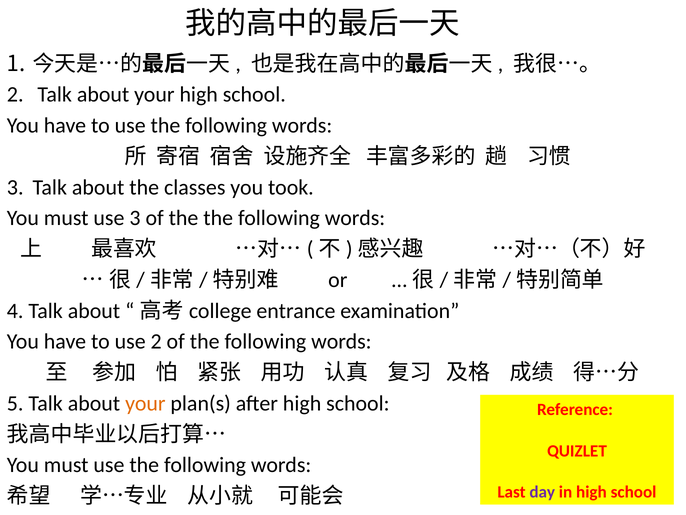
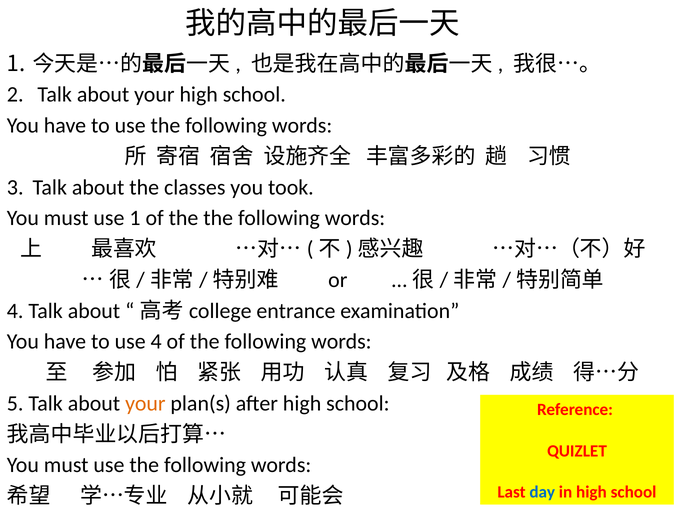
use 3: 3 -> 1 (135, 218)
use 2: 2 -> 4 (156, 341)
day colour: purple -> blue (542, 492)
